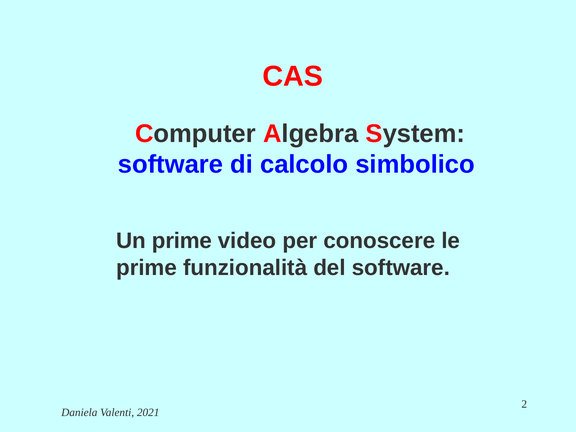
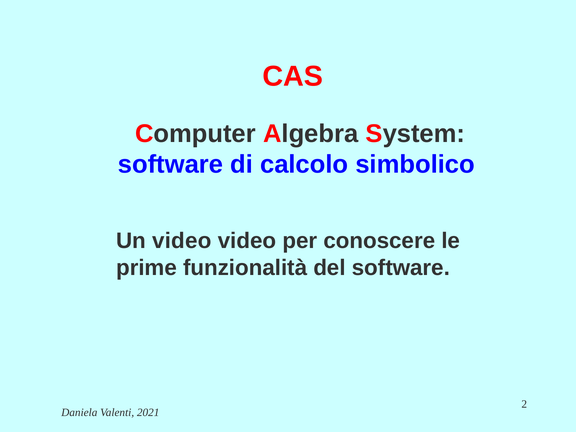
Un prime: prime -> video (182, 241)
